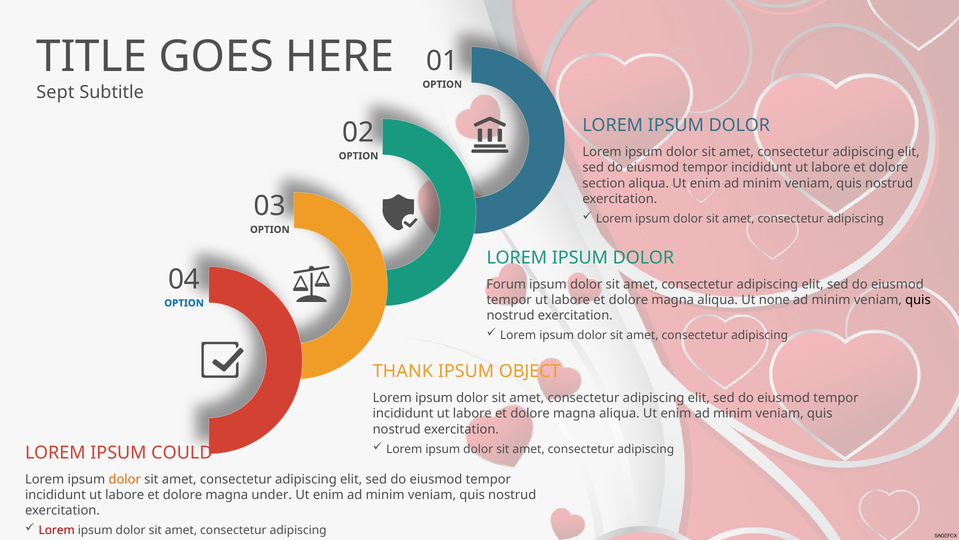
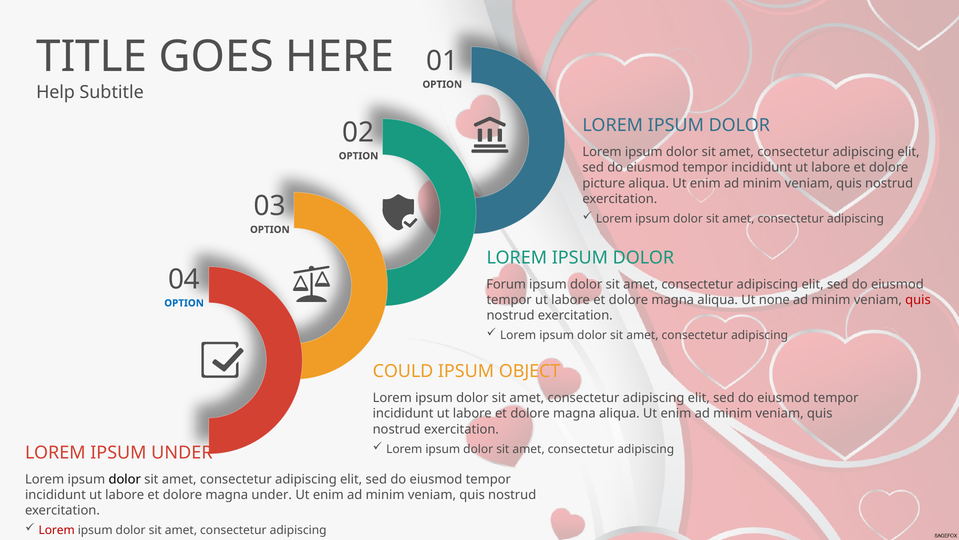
Sept: Sept -> Help (56, 92)
section: section -> picture (604, 183)
quis colour: black -> red (918, 300)
THANK: THANK -> COULD (403, 371)
IPSUM COULD: COULD -> UNDER (182, 452)
dolor colour: orange -> black (125, 479)
